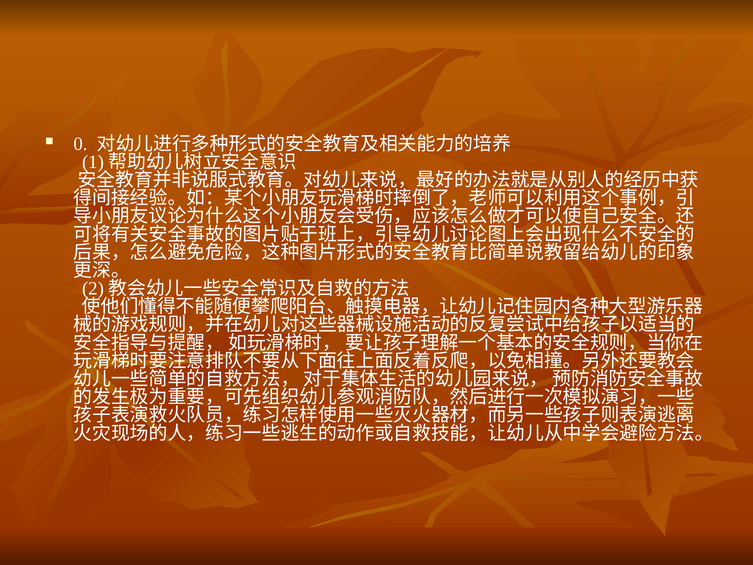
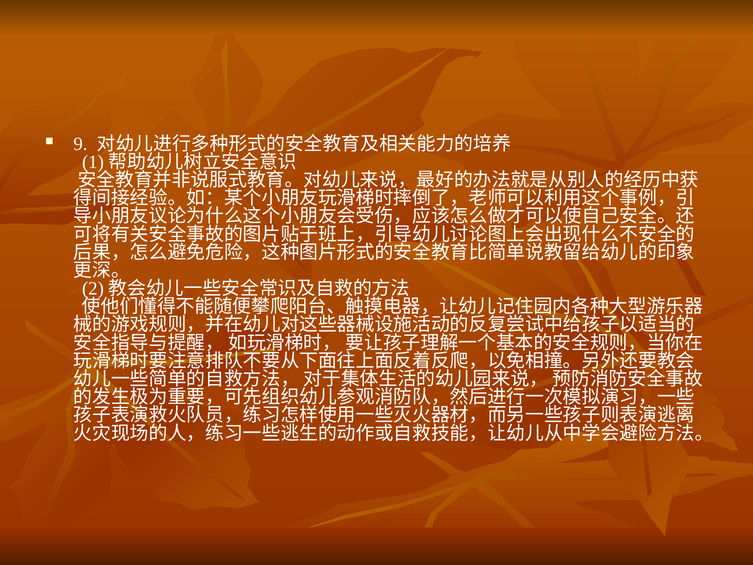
0: 0 -> 9 (80, 144)
